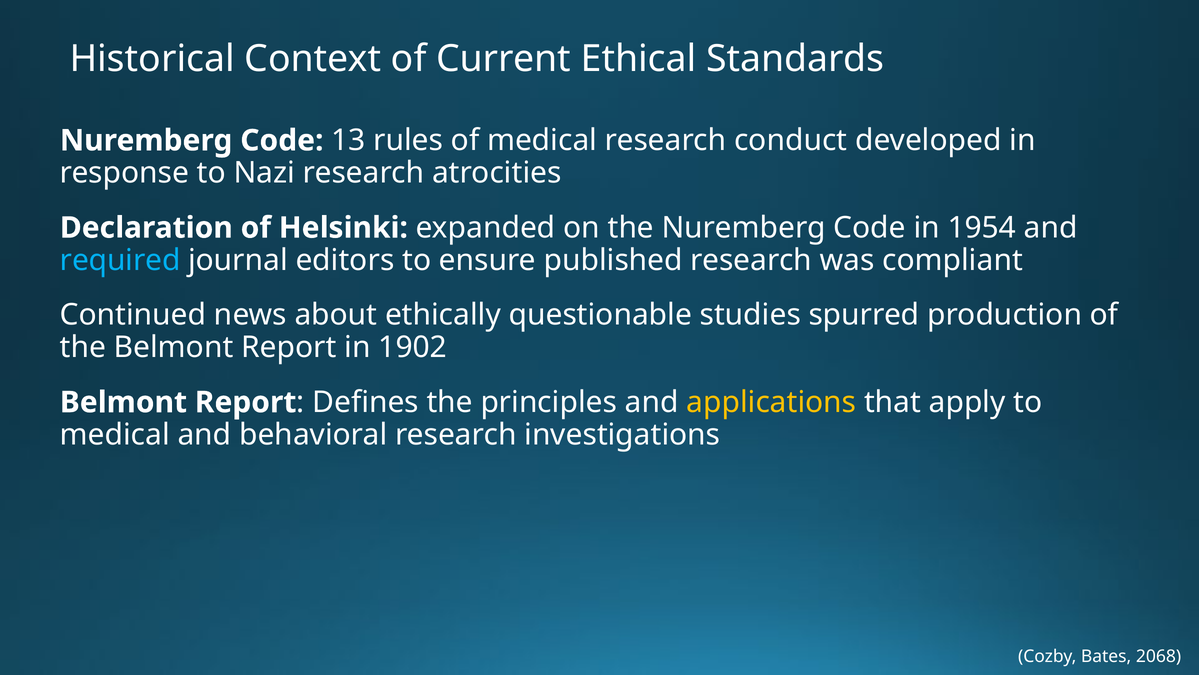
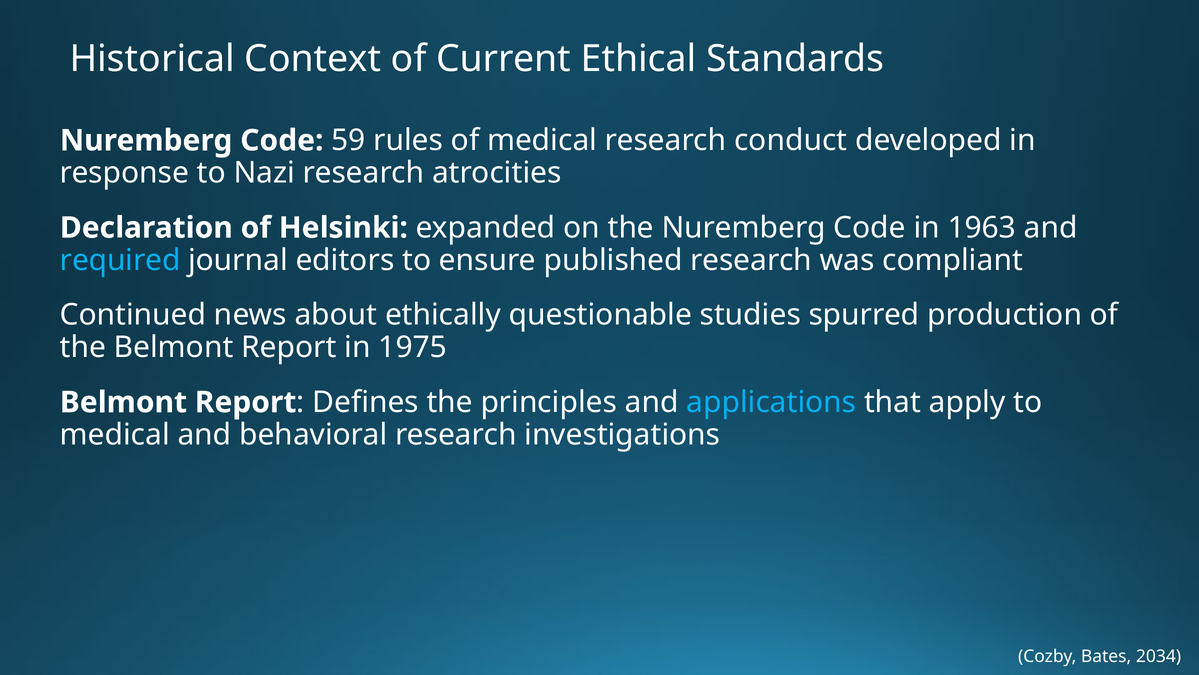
13: 13 -> 59 (348, 140)
1954: 1954 -> 1963 (982, 228)
1902: 1902 -> 1975 (413, 347)
applications colour: yellow -> light blue (771, 402)
2068: 2068 -> 2034 (1159, 656)
